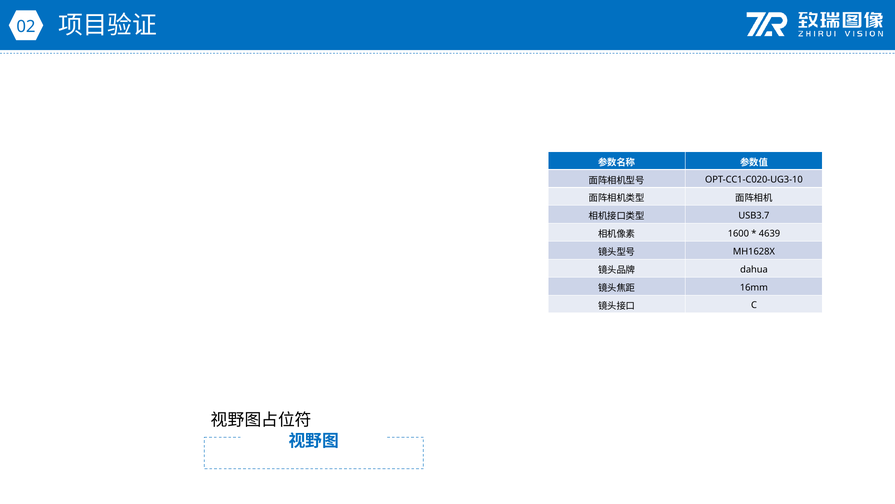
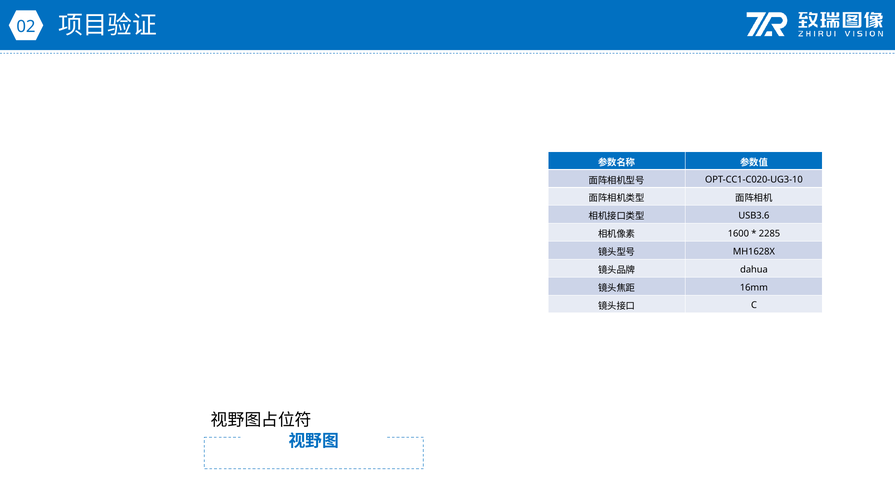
USB3.7: USB3.7 -> USB3.6 (754, 215)
4639: 4639 -> 2285 (770, 233)
